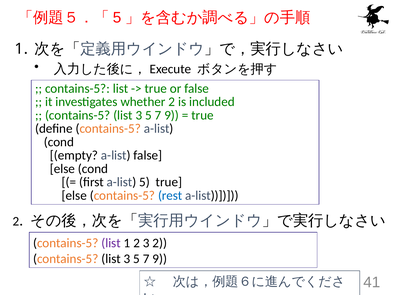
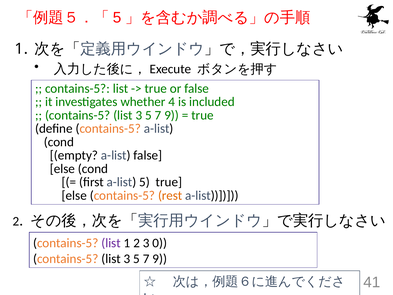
whether 2: 2 -> 4 (172, 102)
rest colour: blue -> orange (170, 195)
3 2: 2 -> 0 (160, 243)
